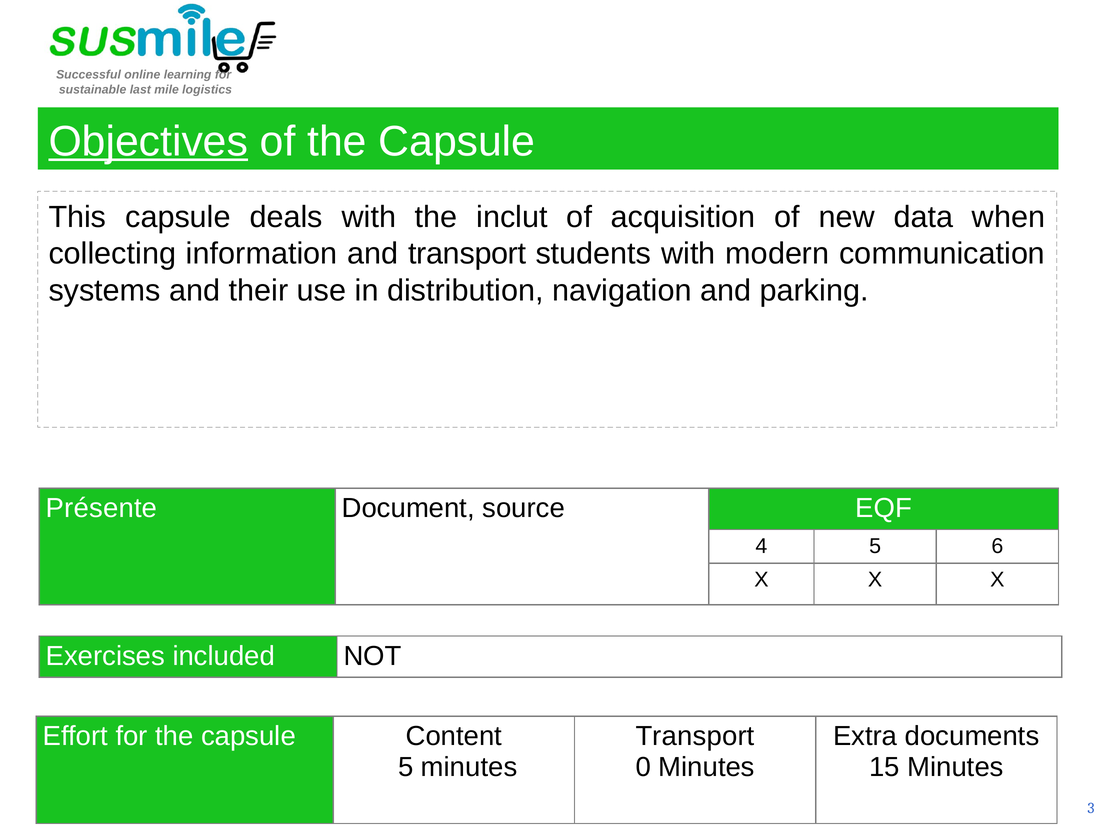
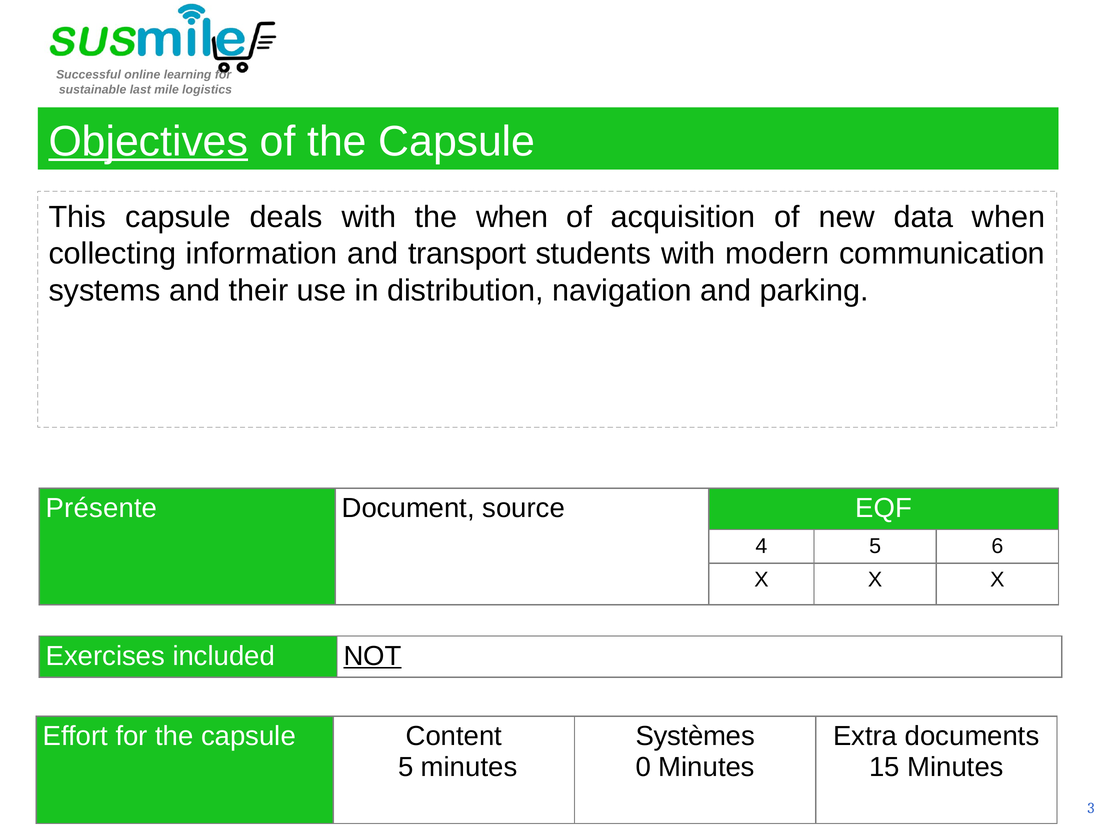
the inclut: inclut -> when (512, 217)
NOT underline: none -> present (373, 656)
Transport: Transport -> Systèmes (695, 736)
